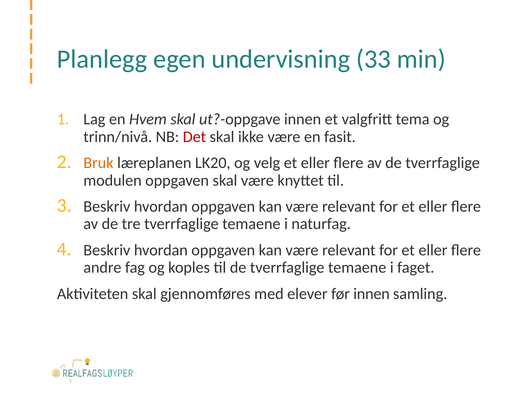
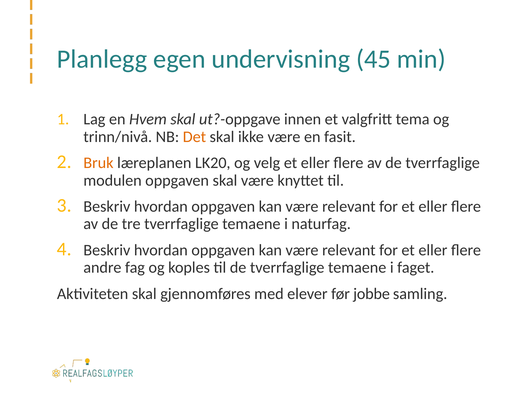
33: 33 -> 45 (373, 59)
Det colour: red -> orange (194, 137)
før innen: innen -> jobbe (372, 294)
